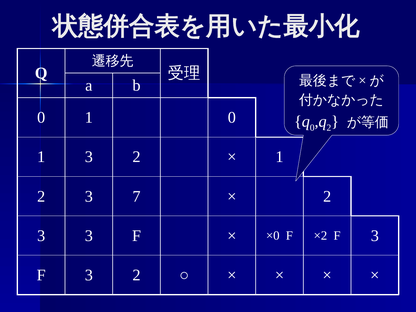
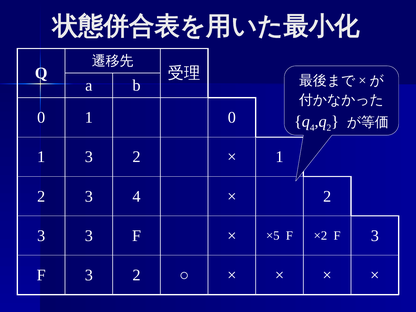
q 0: 0 -> 4 (312, 128)
3 7: 7 -> 4 (137, 196)
×0: ×0 -> ×5 (273, 236)
